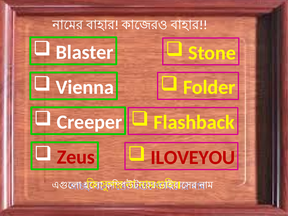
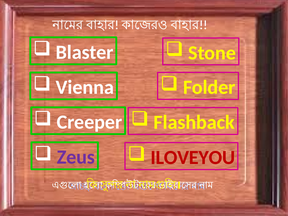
Zeus colour: red -> purple (76, 157)
